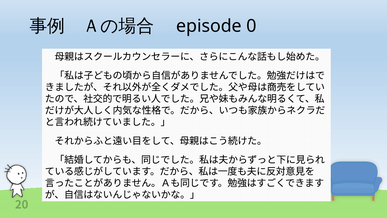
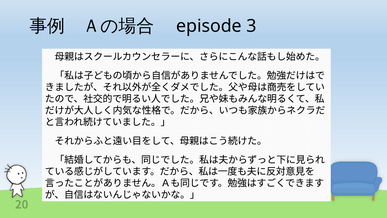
0: 0 -> 3 (251, 26)
